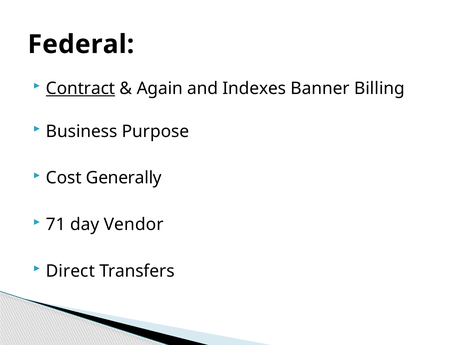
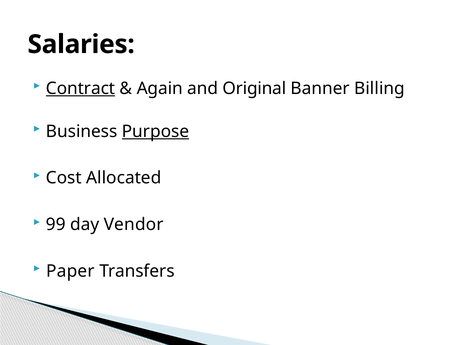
Federal: Federal -> Salaries (81, 44)
Indexes: Indexes -> Original (254, 88)
Purpose underline: none -> present (156, 131)
Generally: Generally -> Allocated (124, 178)
71: 71 -> 99 (56, 224)
Direct: Direct -> Paper (70, 271)
